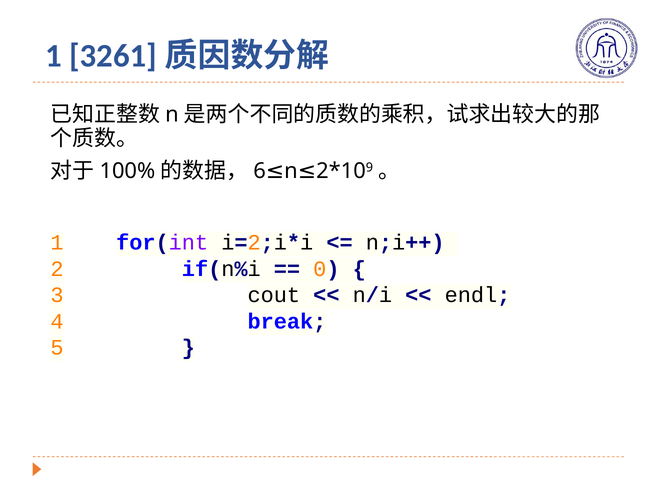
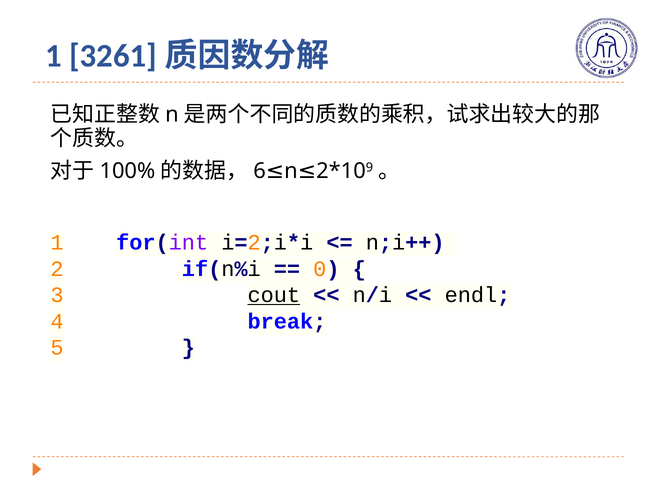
cout underline: none -> present (274, 295)
